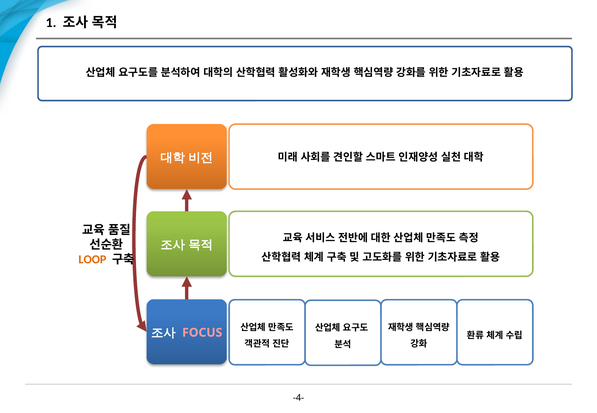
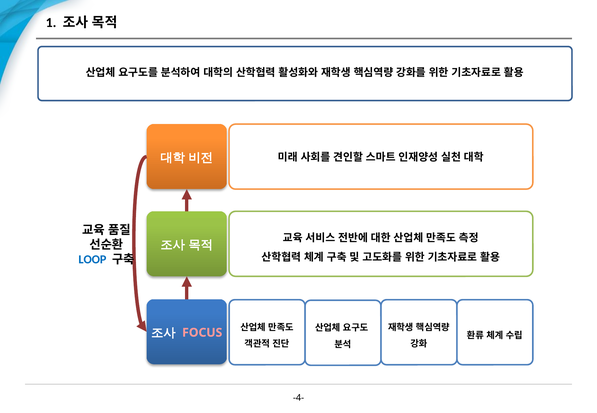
LOOP colour: orange -> blue (92, 260)
